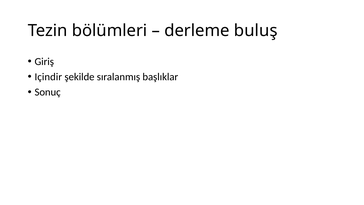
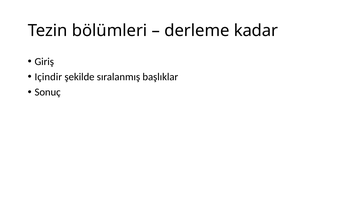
buluş: buluş -> kadar (256, 31)
